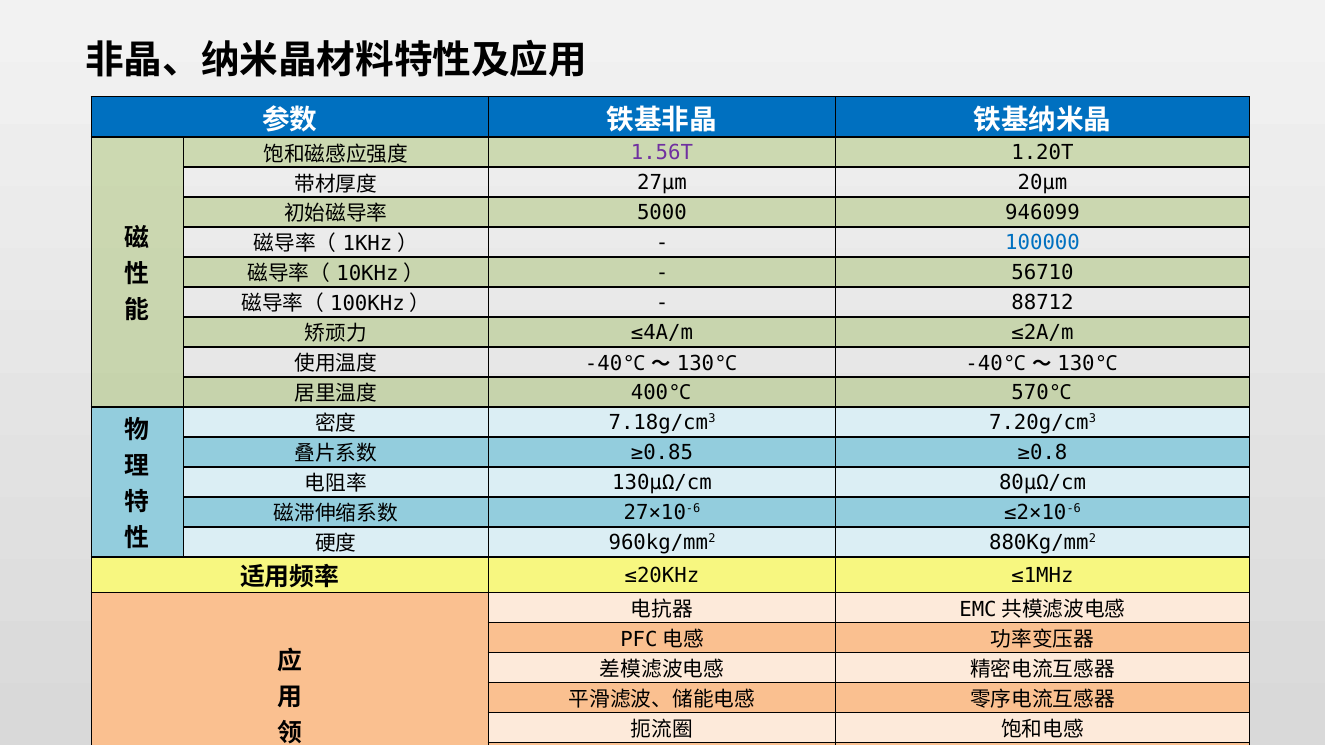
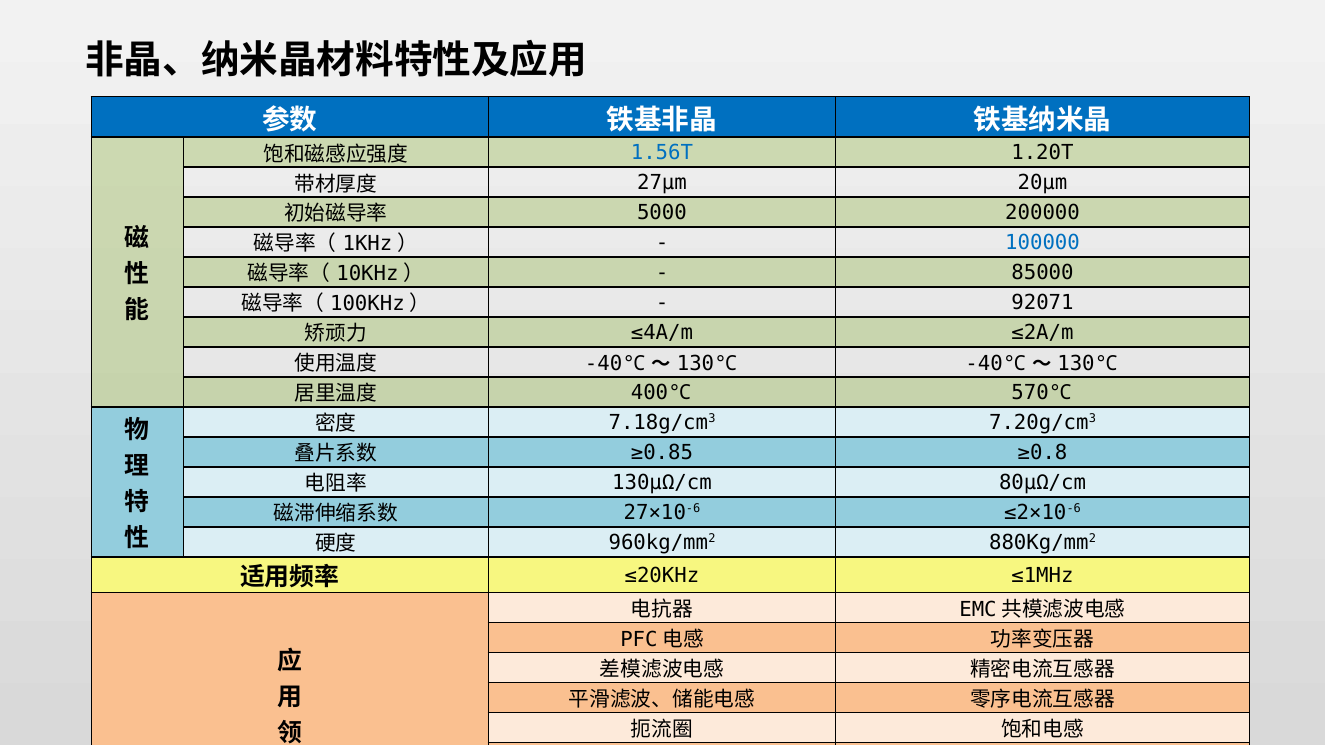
1.56T colour: purple -> blue (662, 152)
946099: 946099 -> 200000 (1043, 212)
56710: 56710 -> 85000 (1042, 272)
88712: 88712 -> 92071 (1042, 302)
